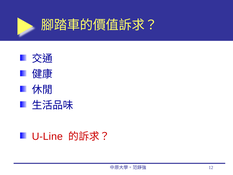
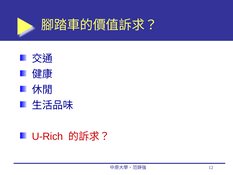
U-Line: U-Line -> U-Rich (47, 136)
